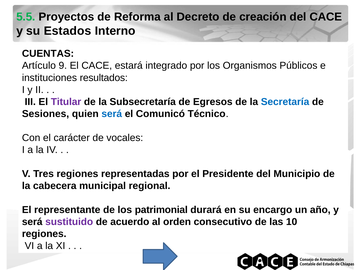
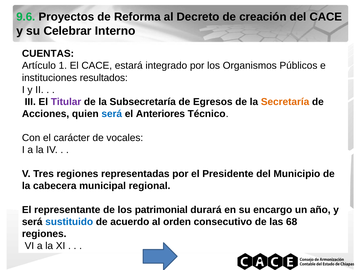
5.5: 5.5 -> 9.6 (26, 17)
Estados: Estados -> Celebrar (68, 31)
9: 9 -> 1 (63, 66)
Secretaría colour: blue -> orange (285, 102)
Sesiones: Sesiones -> Acciones (46, 114)
Comunicó: Comunicó -> Anteriores (160, 114)
sustituido colour: purple -> blue (69, 222)
10: 10 -> 68 (292, 222)
